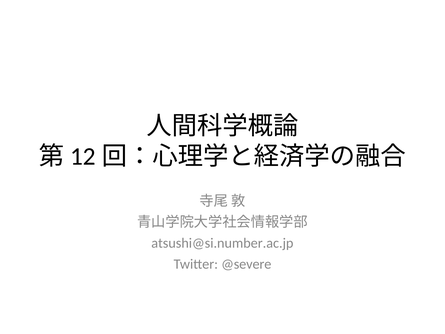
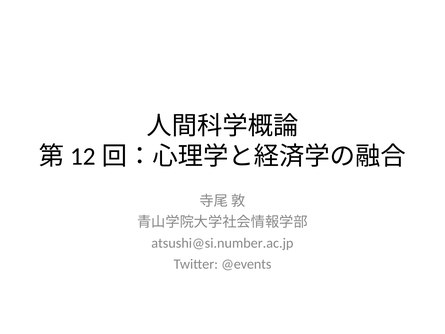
@severe: @severe -> @events (246, 264)
